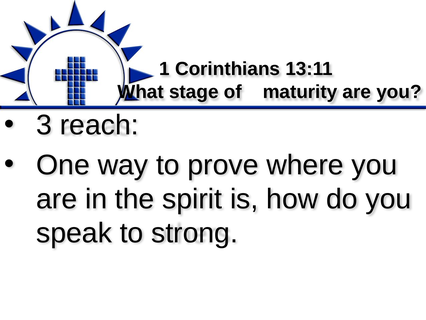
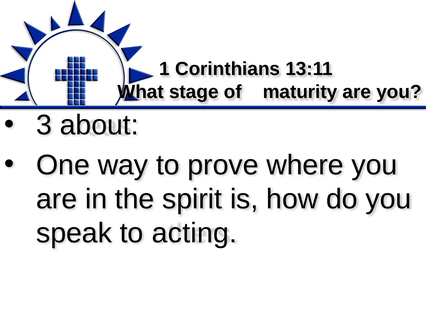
reach: reach -> about (99, 125)
strong: strong -> acting (194, 233)
